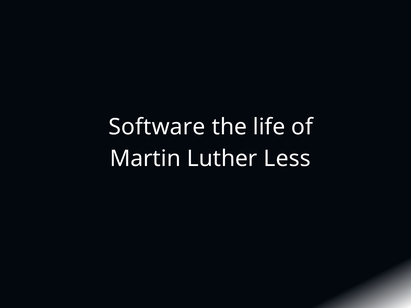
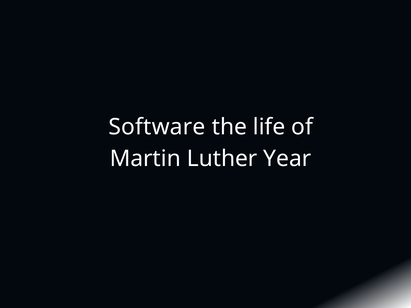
Less: Less -> Year (287, 159)
